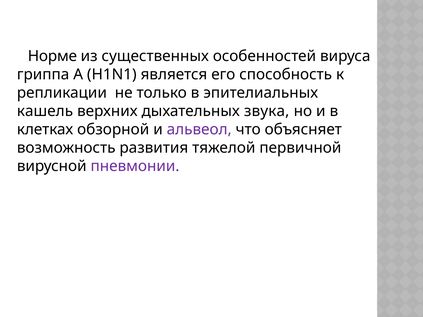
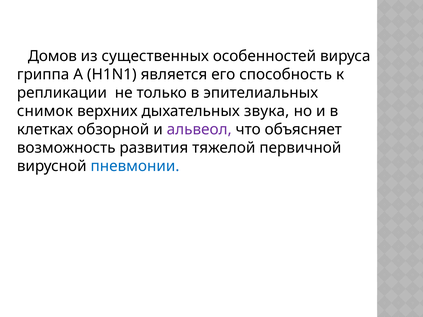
Норме: Норме -> Домов (52, 56)
кашель: кашель -> снимок (45, 111)
пневмонии colour: purple -> blue (135, 166)
